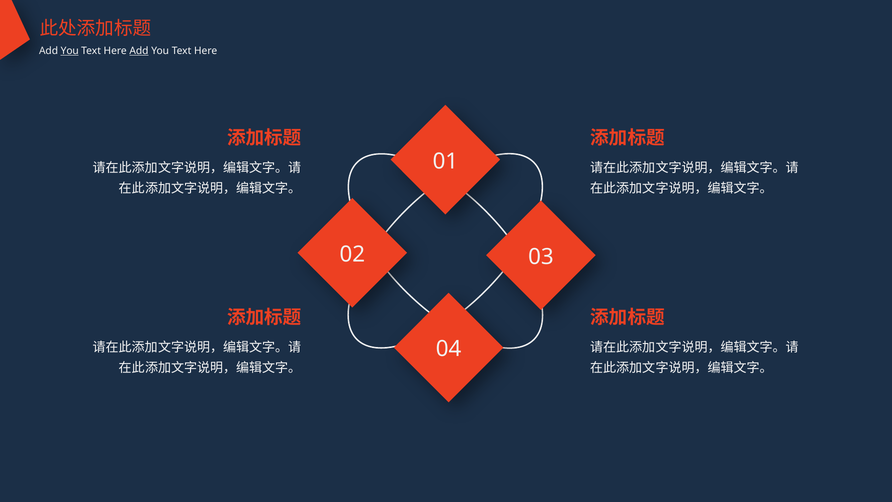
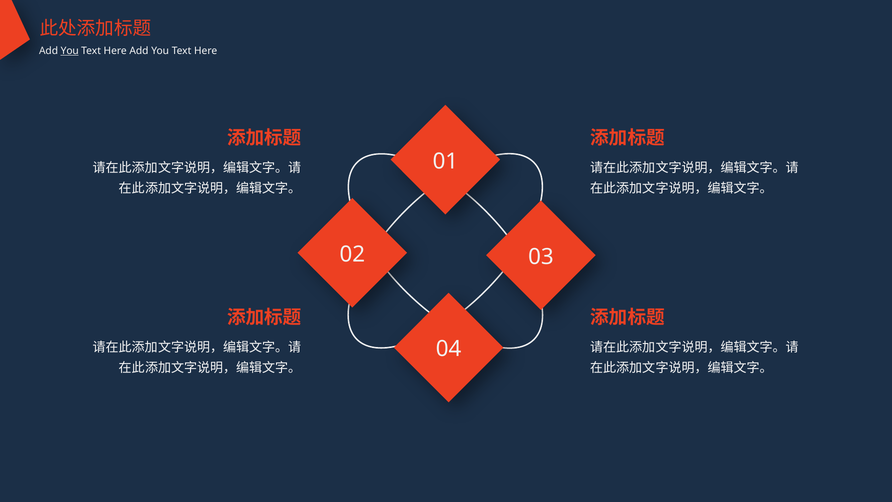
Add underline: present -> none (139, 51)
